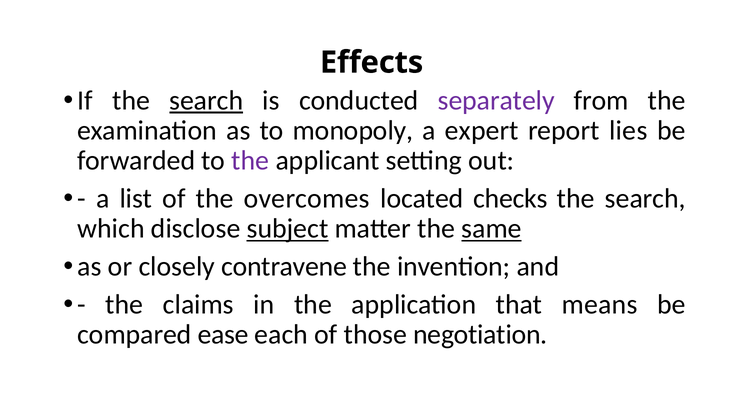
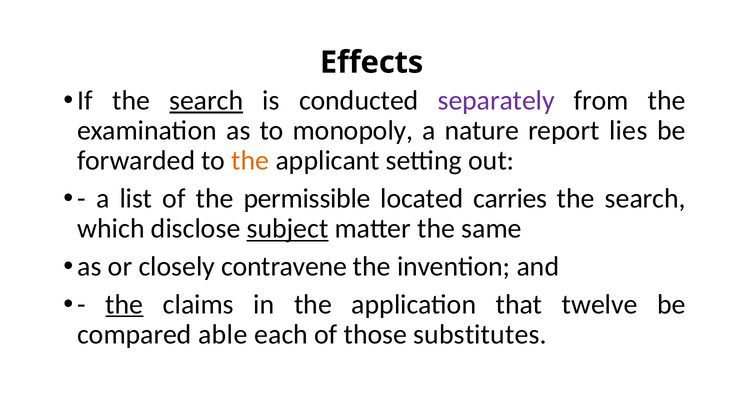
expert: expert -> nature (482, 131)
the colour: purple -> orange (250, 161)
overcomes: overcomes -> permissible (307, 198)
checks: checks -> carries (510, 198)
same underline: present -> none (492, 229)
the underline: none -> present (124, 304)
means: means -> twelve (600, 304)
ease: ease -> able (223, 334)
negotiation: negotiation -> substitutes (480, 334)
